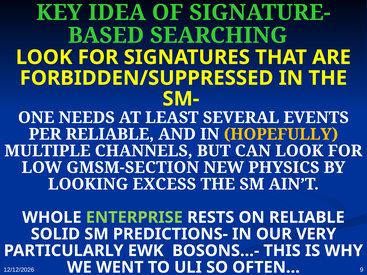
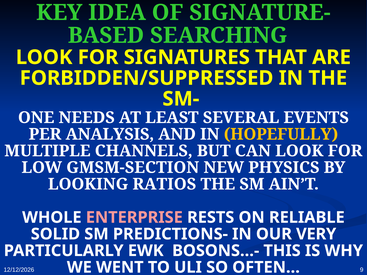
PER RELIABLE: RELIABLE -> ANALYSIS (110, 134)
EXCESS: EXCESS -> RATIOS (164, 184)
ENTERPRISE colour: light green -> pink (134, 218)
